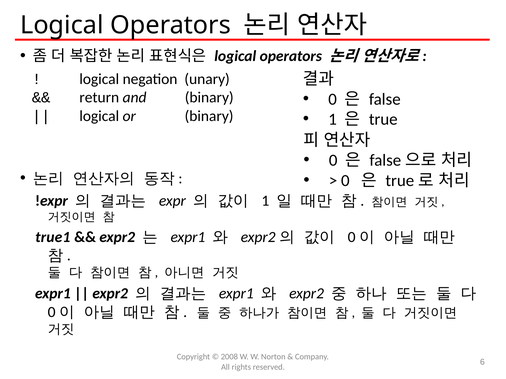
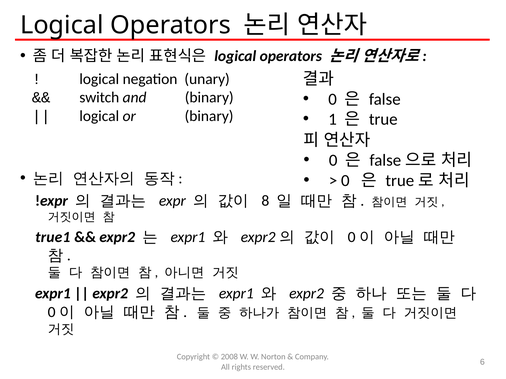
return: return -> switch (99, 98)
1: 1 -> 8 (265, 201)
